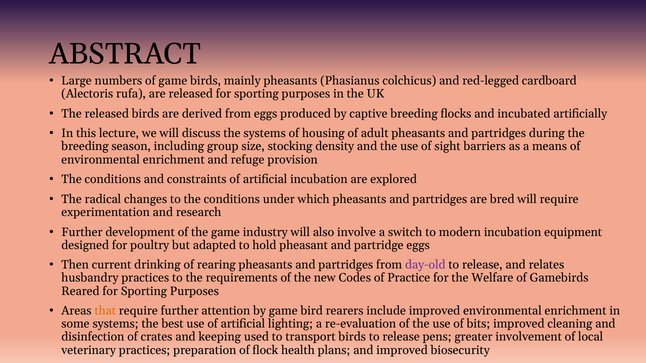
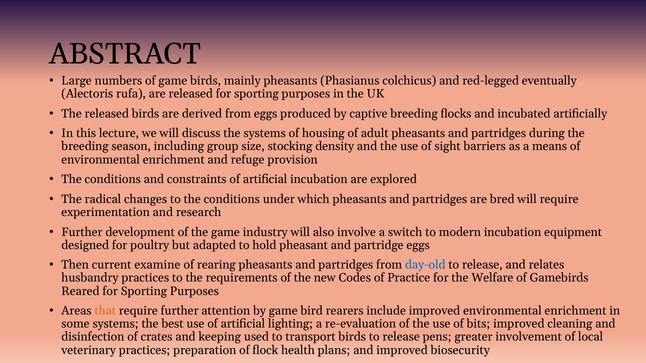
cardboard: cardboard -> eventually (549, 81)
drinking: drinking -> examine (157, 265)
day-old colour: purple -> blue (425, 265)
